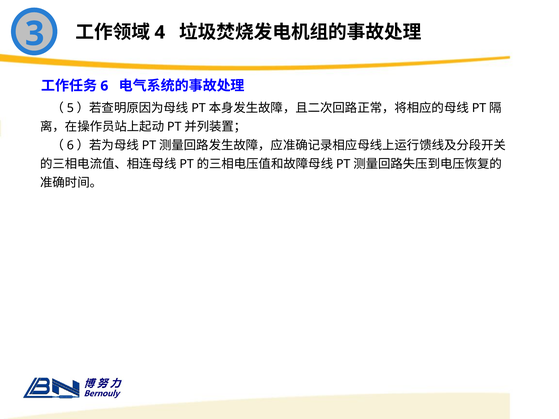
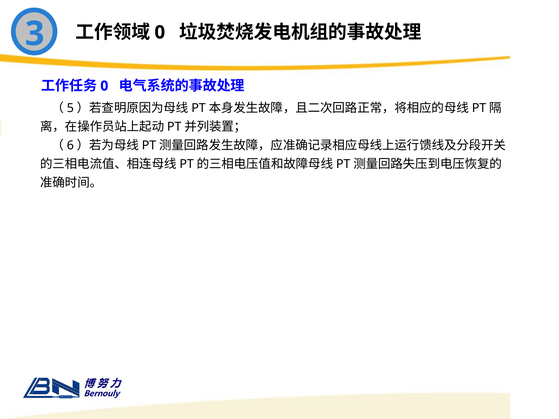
4: 4 -> 0 (160, 32)
6: 6 -> 0 (104, 86)
